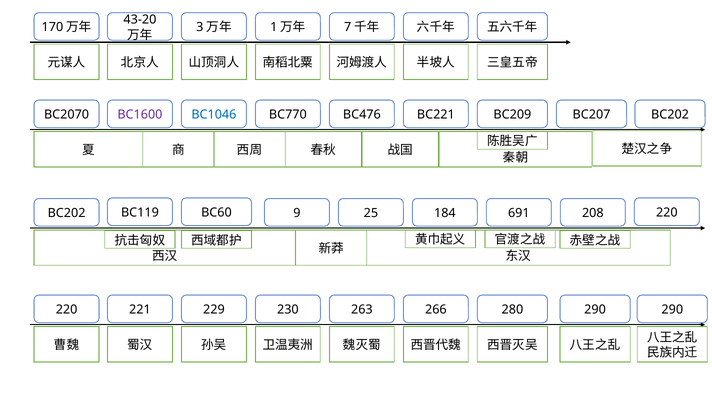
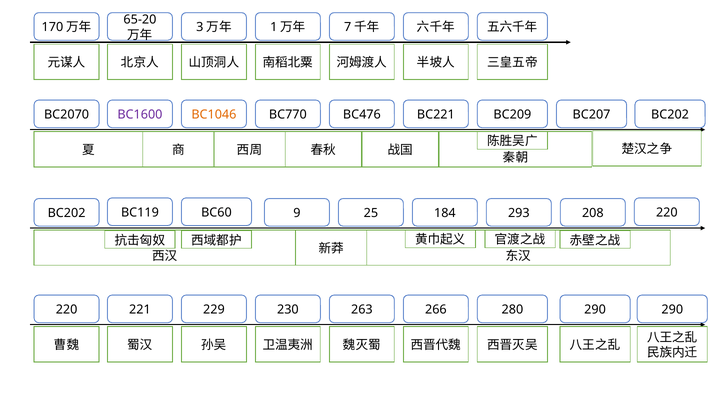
43-20: 43-20 -> 65-20 (140, 20)
BC1046 colour: blue -> orange (214, 115)
691: 691 -> 293 (519, 213)
